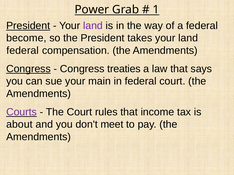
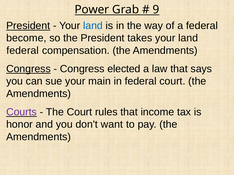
1: 1 -> 9 (156, 10)
land colour: purple -> blue (93, 26)
treaties: treaties -> elected (124, 69)
about: about -> honor (19, 125)
meet: meet -> want (112, 125)
